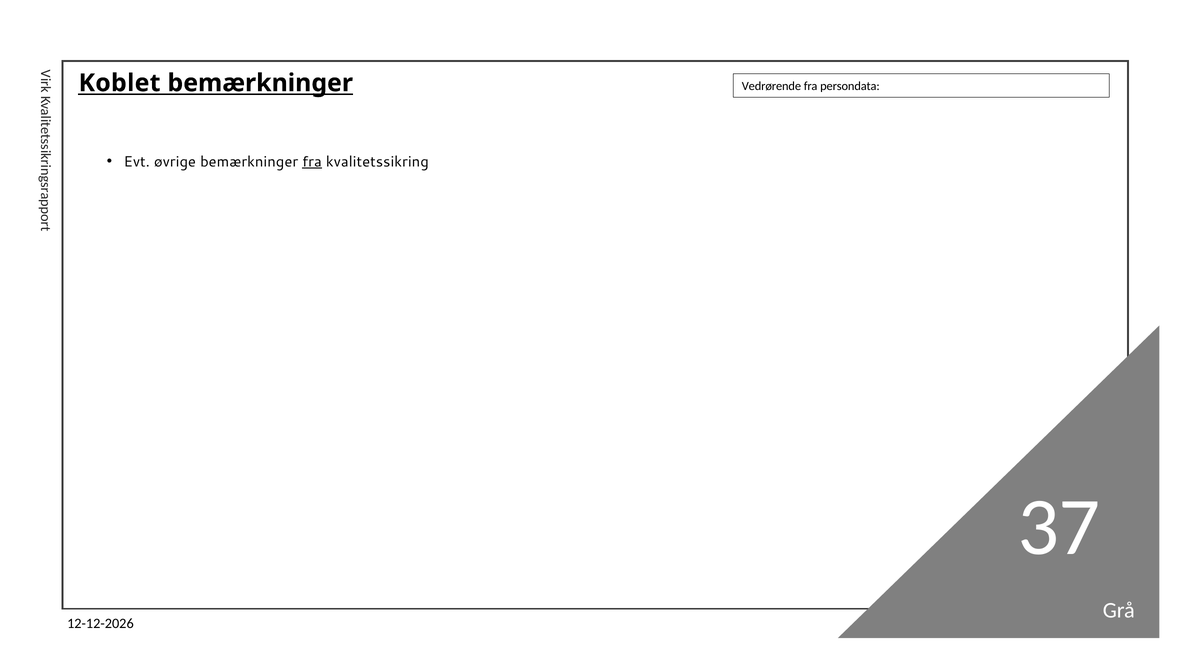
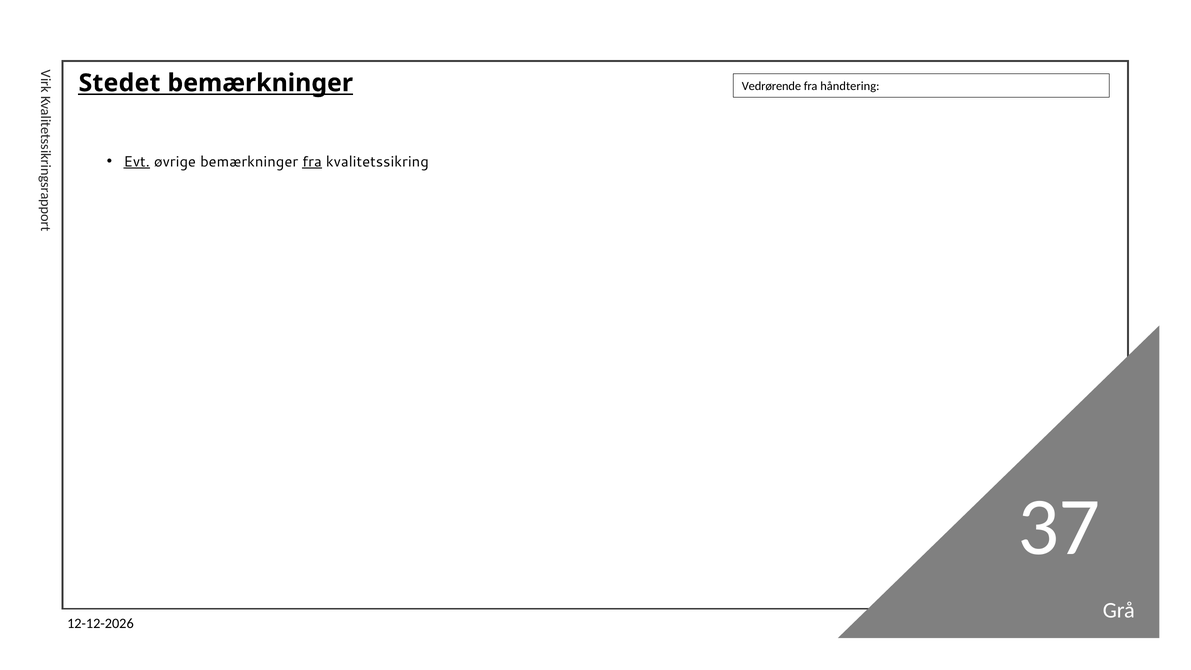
Koblet: Koblet -> Stedet (120, 83)
persondata: persondata -> håndtering (850, 86)
Evt underline: none -> present (137, 162)
